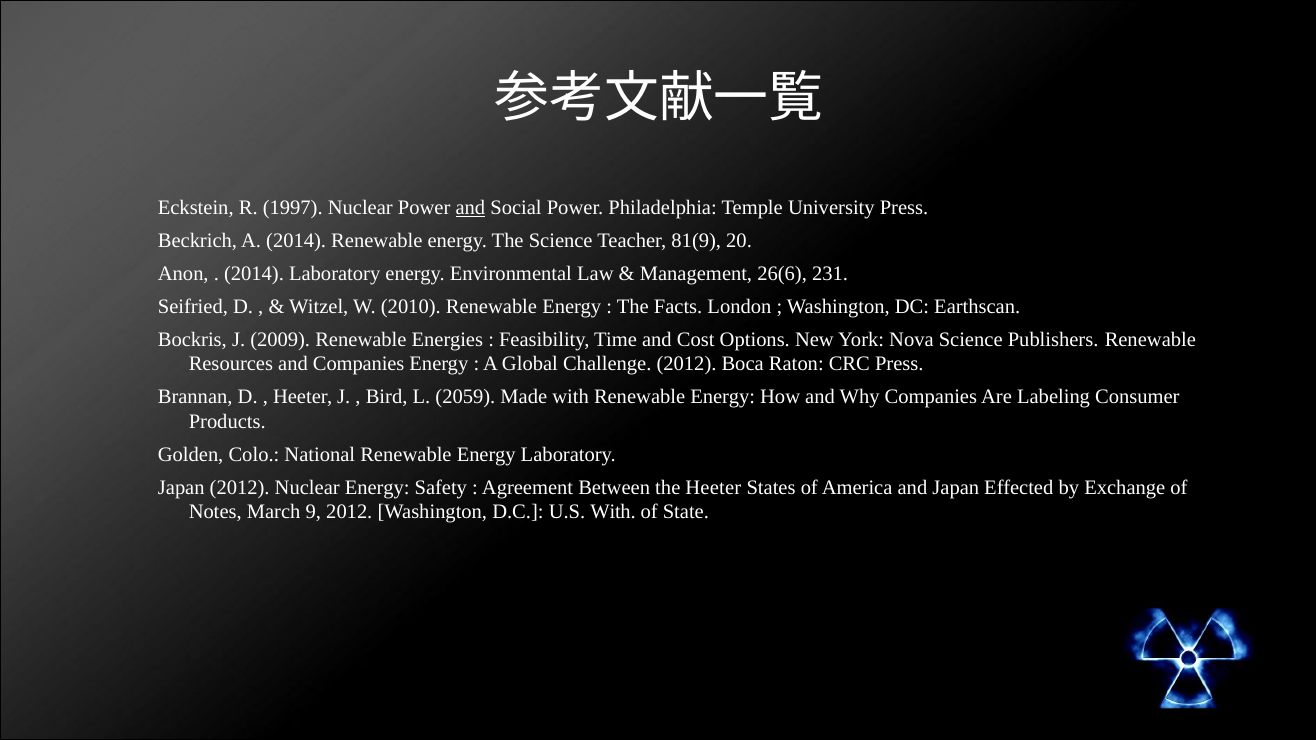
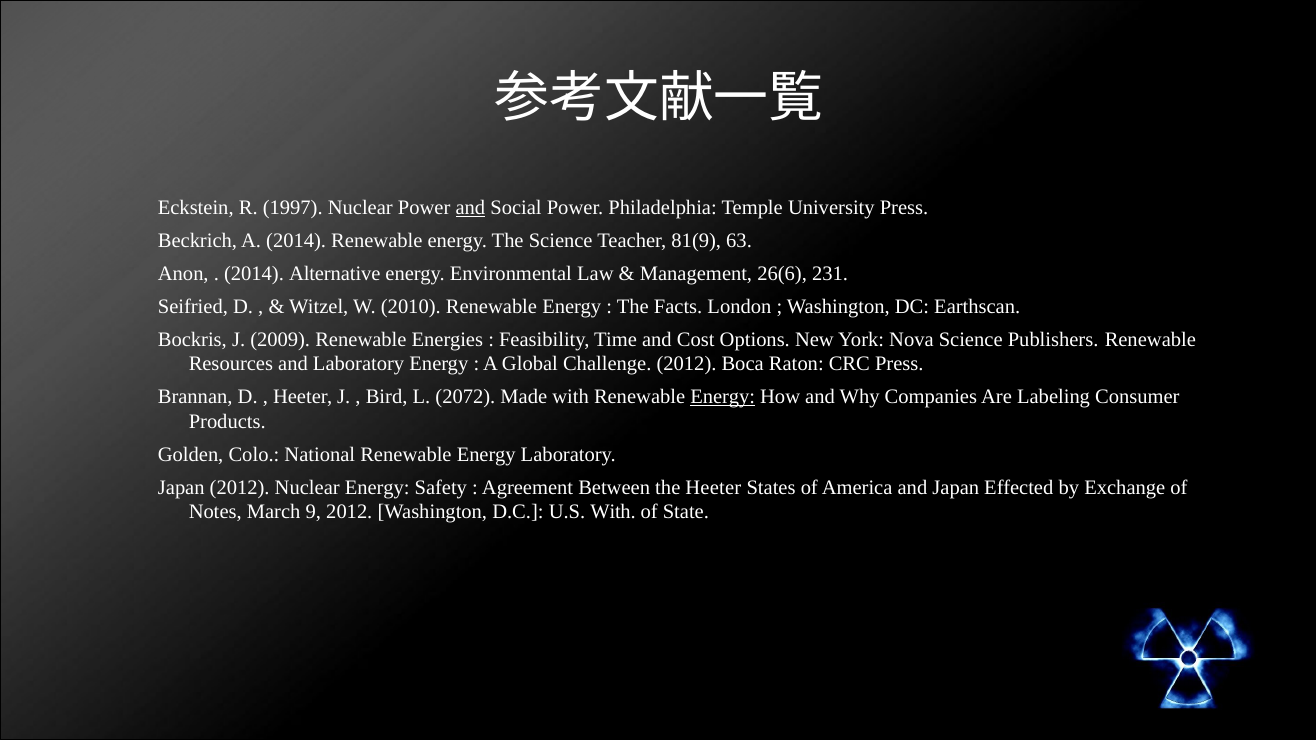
20: 20 -> 63 (739, 241)
2014 Laboratory: Laboratory -> Alternative (335, 274)
and Companies: Companies -> Laboratory (359, 364)
2059: 2059 -> 2072 (465, 397)
Energy underline: none -> present (723, 397)
